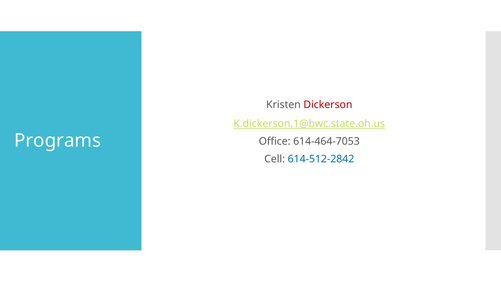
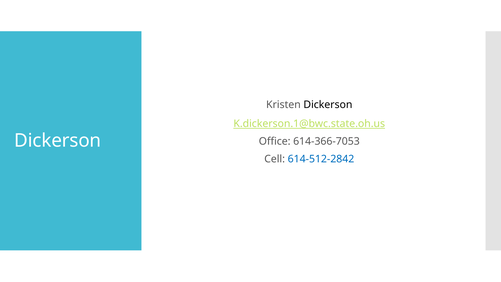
Dickerson colour: red -> black (328, 105)
Programs: Programs -> Dickerson (58, 141)
614-464-7053: 614-464-7053 -> 614-366-7053 (326, 141)
